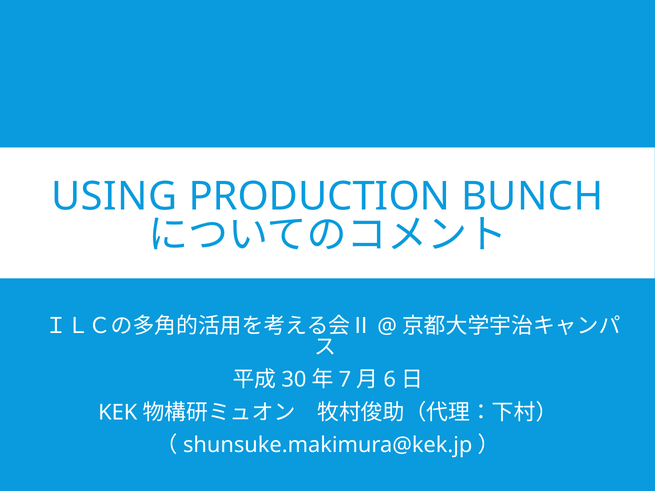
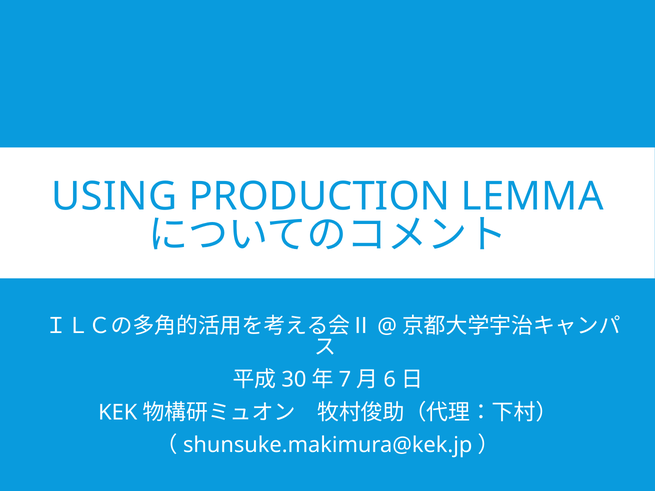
BUNCH: BUNCH -> LEMMA (532, 197)
